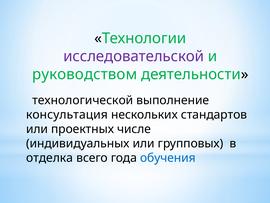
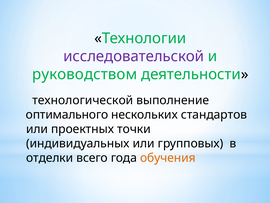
консультация: консультация -> оптимального (67, 114)
числе: числе -> точки (134, 129)
отделка: отделка -> отделки (50, 158)
обучения colour: blue -> orange (168, 158)
